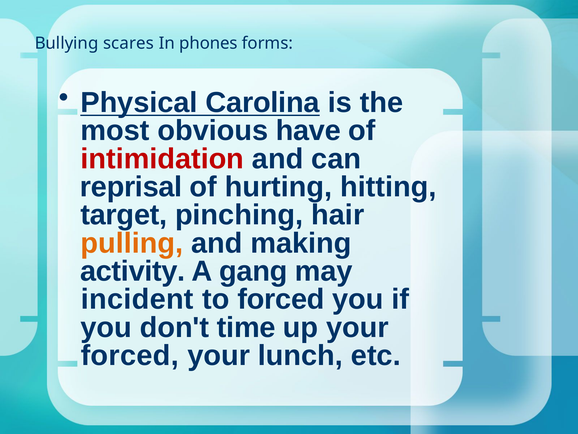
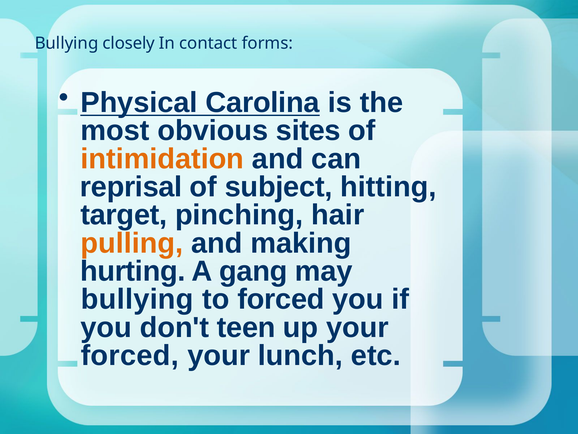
scares: scares -> closely (129, 43)
phones: phones -> contact (208, 43)
have: have -> sites (308, 131)
intimidation colour: red -> orange (162, 159)
hurting: hurting -> subject (279, 187)
activity: activity -> hurting (133, 271)
incident: incident -> bullying (137, 299)
time: time -> teen (246, 327)
